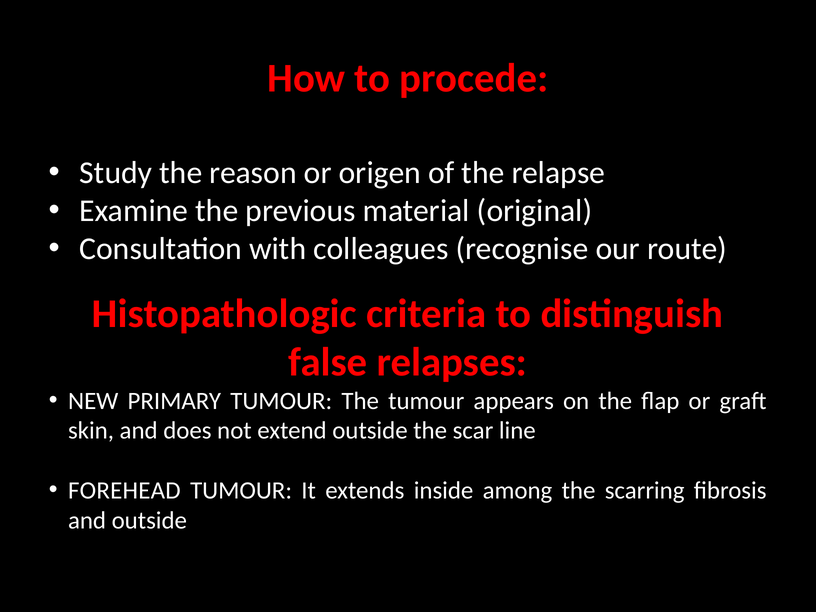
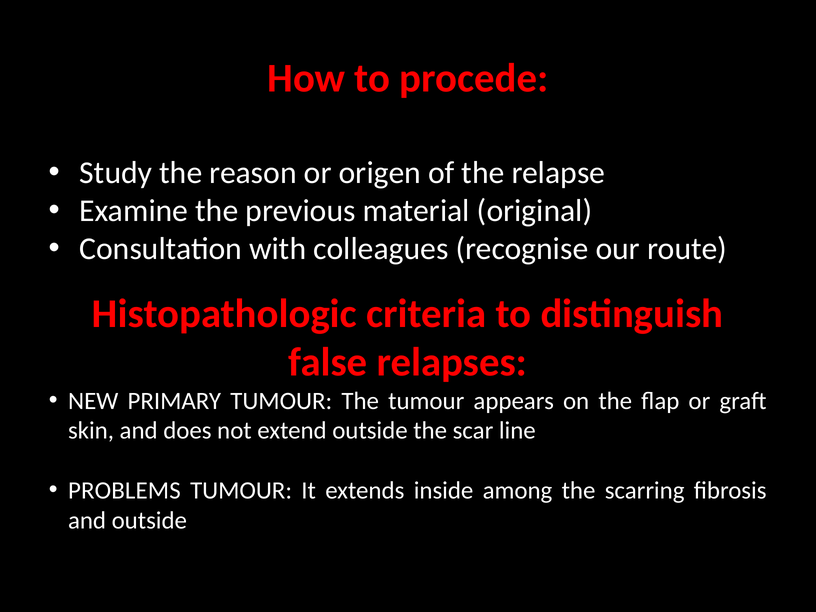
FOREHEAD: FOREHEAD -> PROBLEMS (124, 491)
